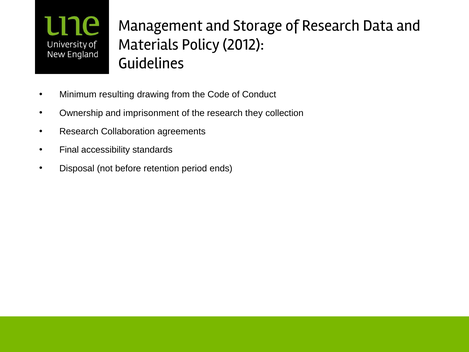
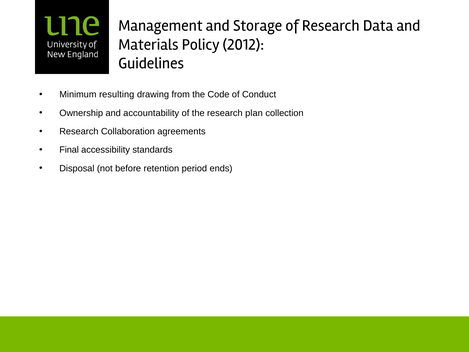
imprisonment: imprisonment -> accountability (151, 113)
they: they -> plan (254, 113)
